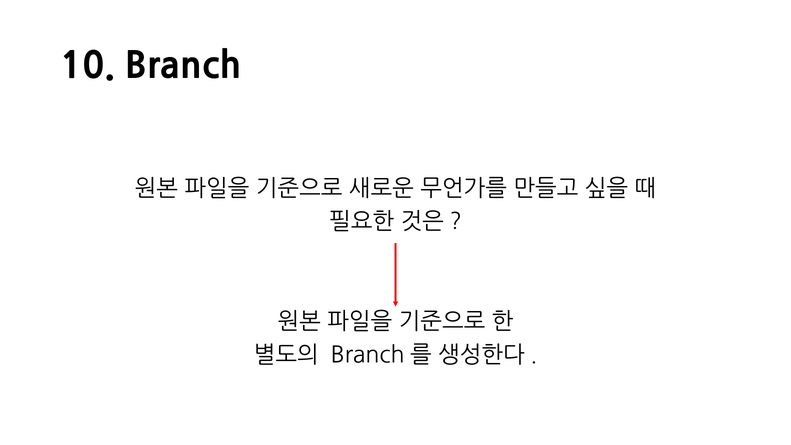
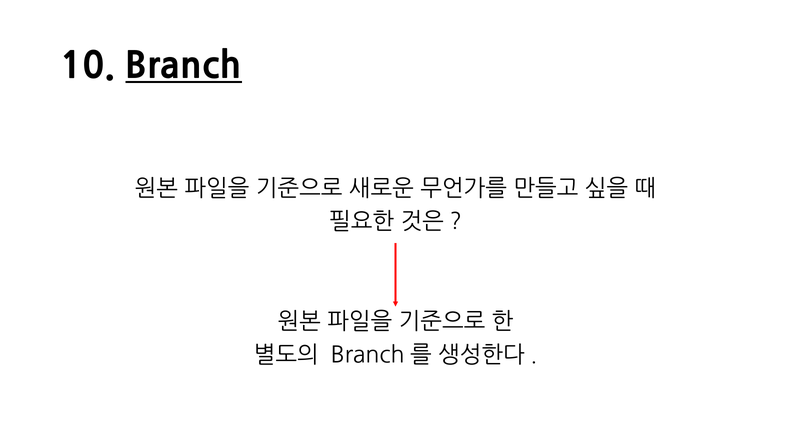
Branch underline: none -> present (184, 66)
